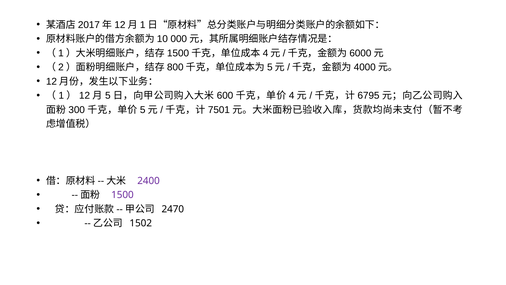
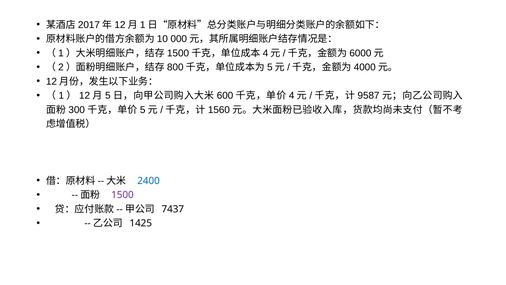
6795: 6795 -> 9587 (369, 96)
7501: 7501 -> 1560 (219, 110)
2400 colour: purple -> blue (149, 181)
2470: 2470 -> 7437 (173, 209)
1502: 1502 -> 1425 (141, 223)
